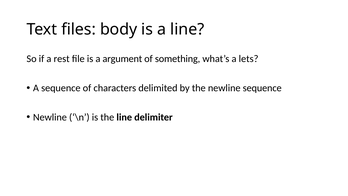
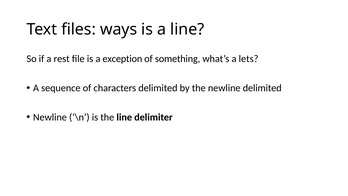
body: body -> ways (119, 29)
argument: argument -> exception (122, 59)
newline sequence: sequence -> delimited (262, 88)
